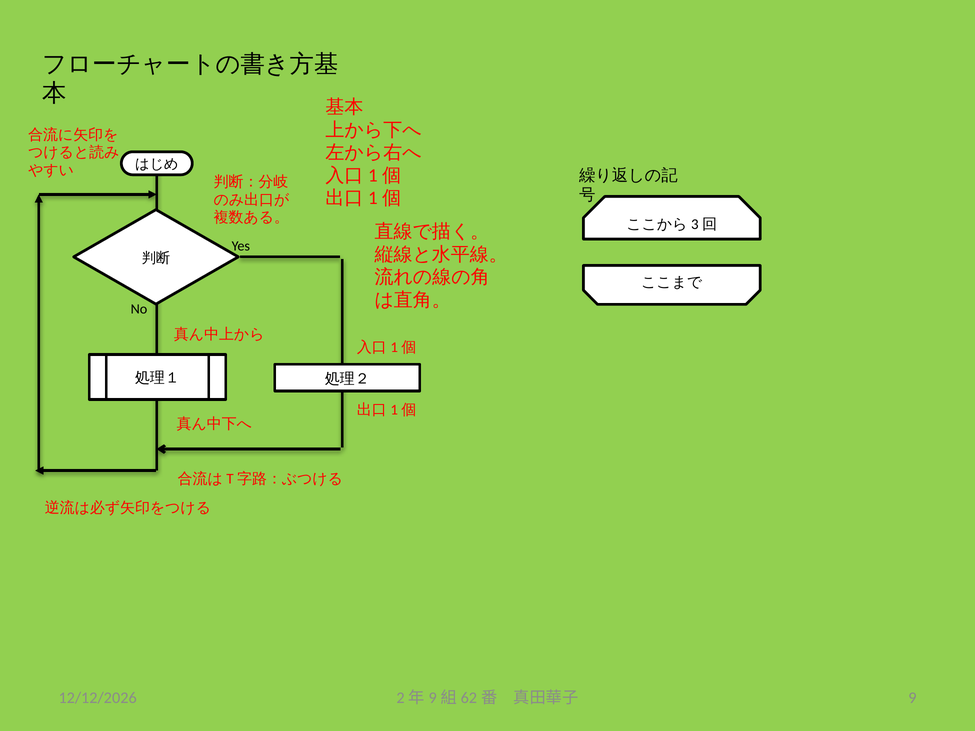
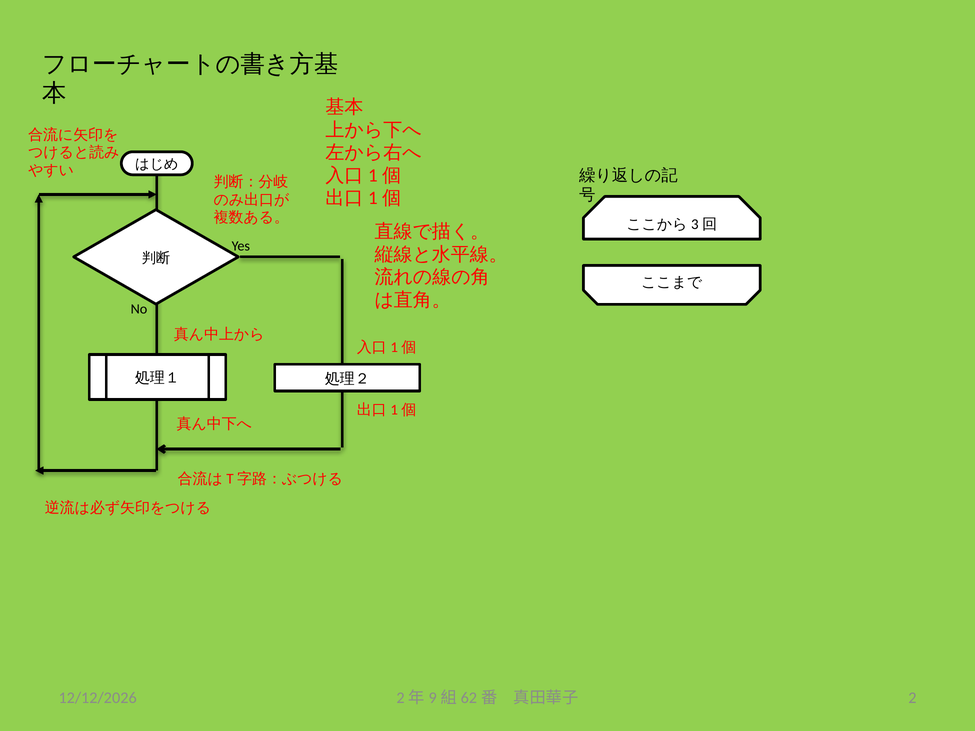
9: 9 -> 2 (912, 698)
